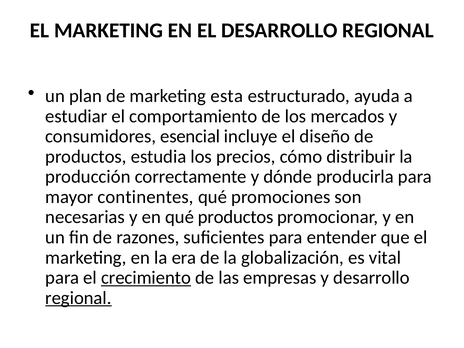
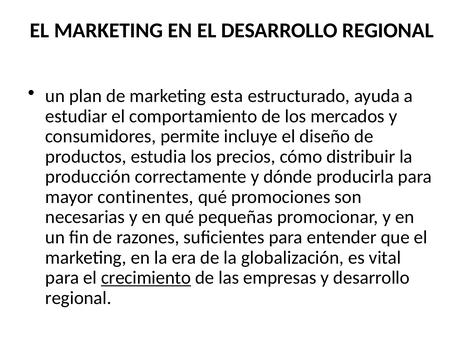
esencial: esencial -> permite (190, 136)
qué productos: productos -> pequeñas (236, 217)
regional underline: present -> none (78, 298)
